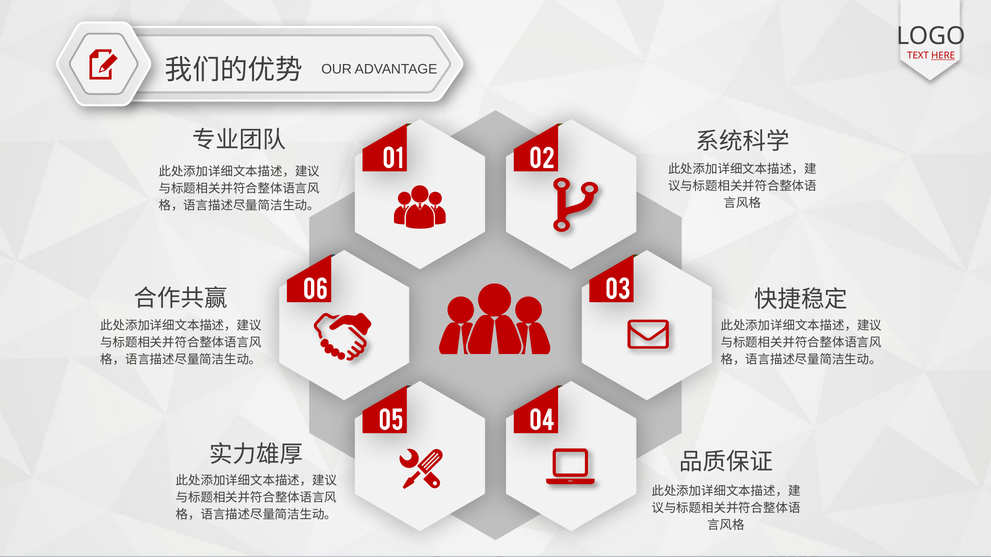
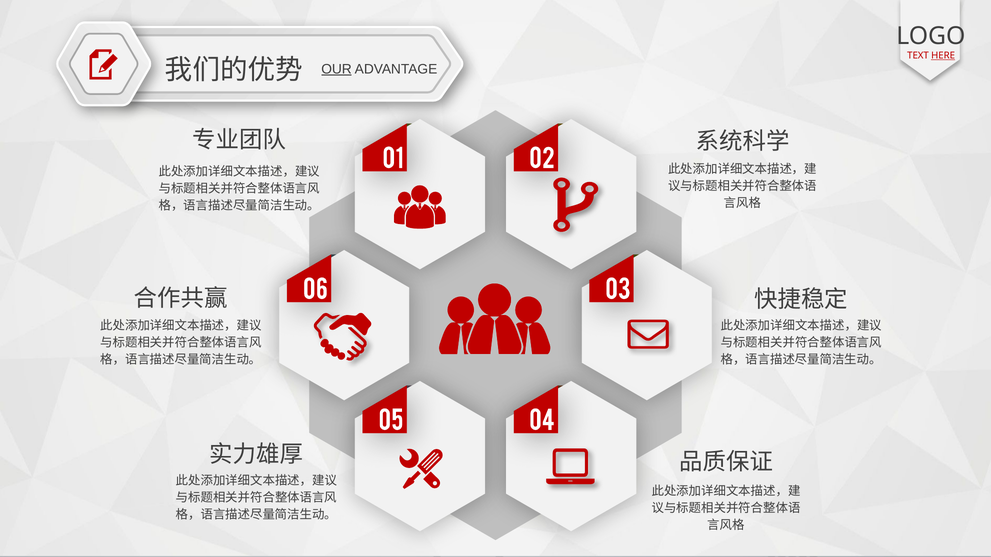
OUR underline: none -> present (337, 69)
